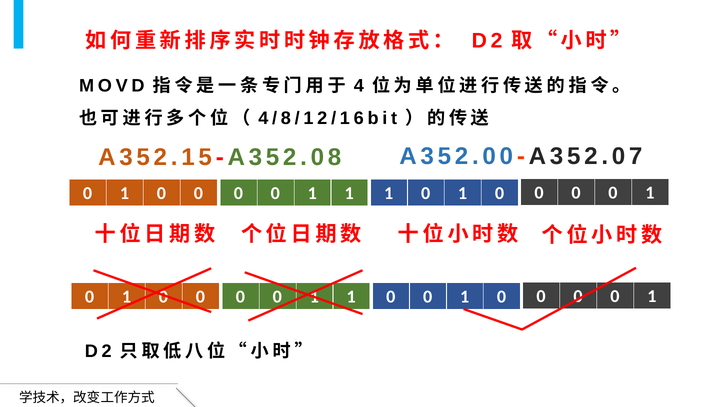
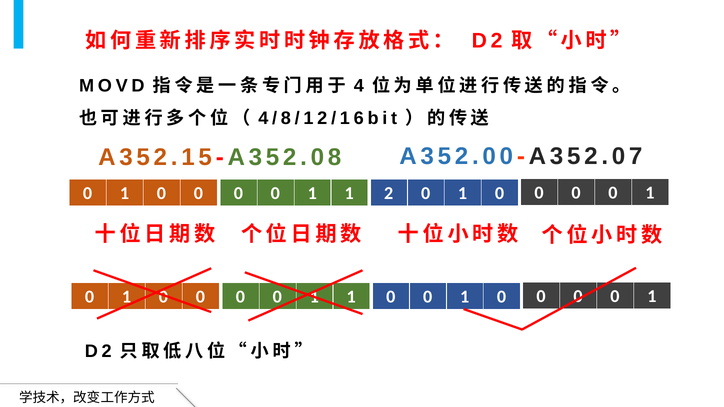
1 0 0 1: 1 -> 2 (389, 193)
